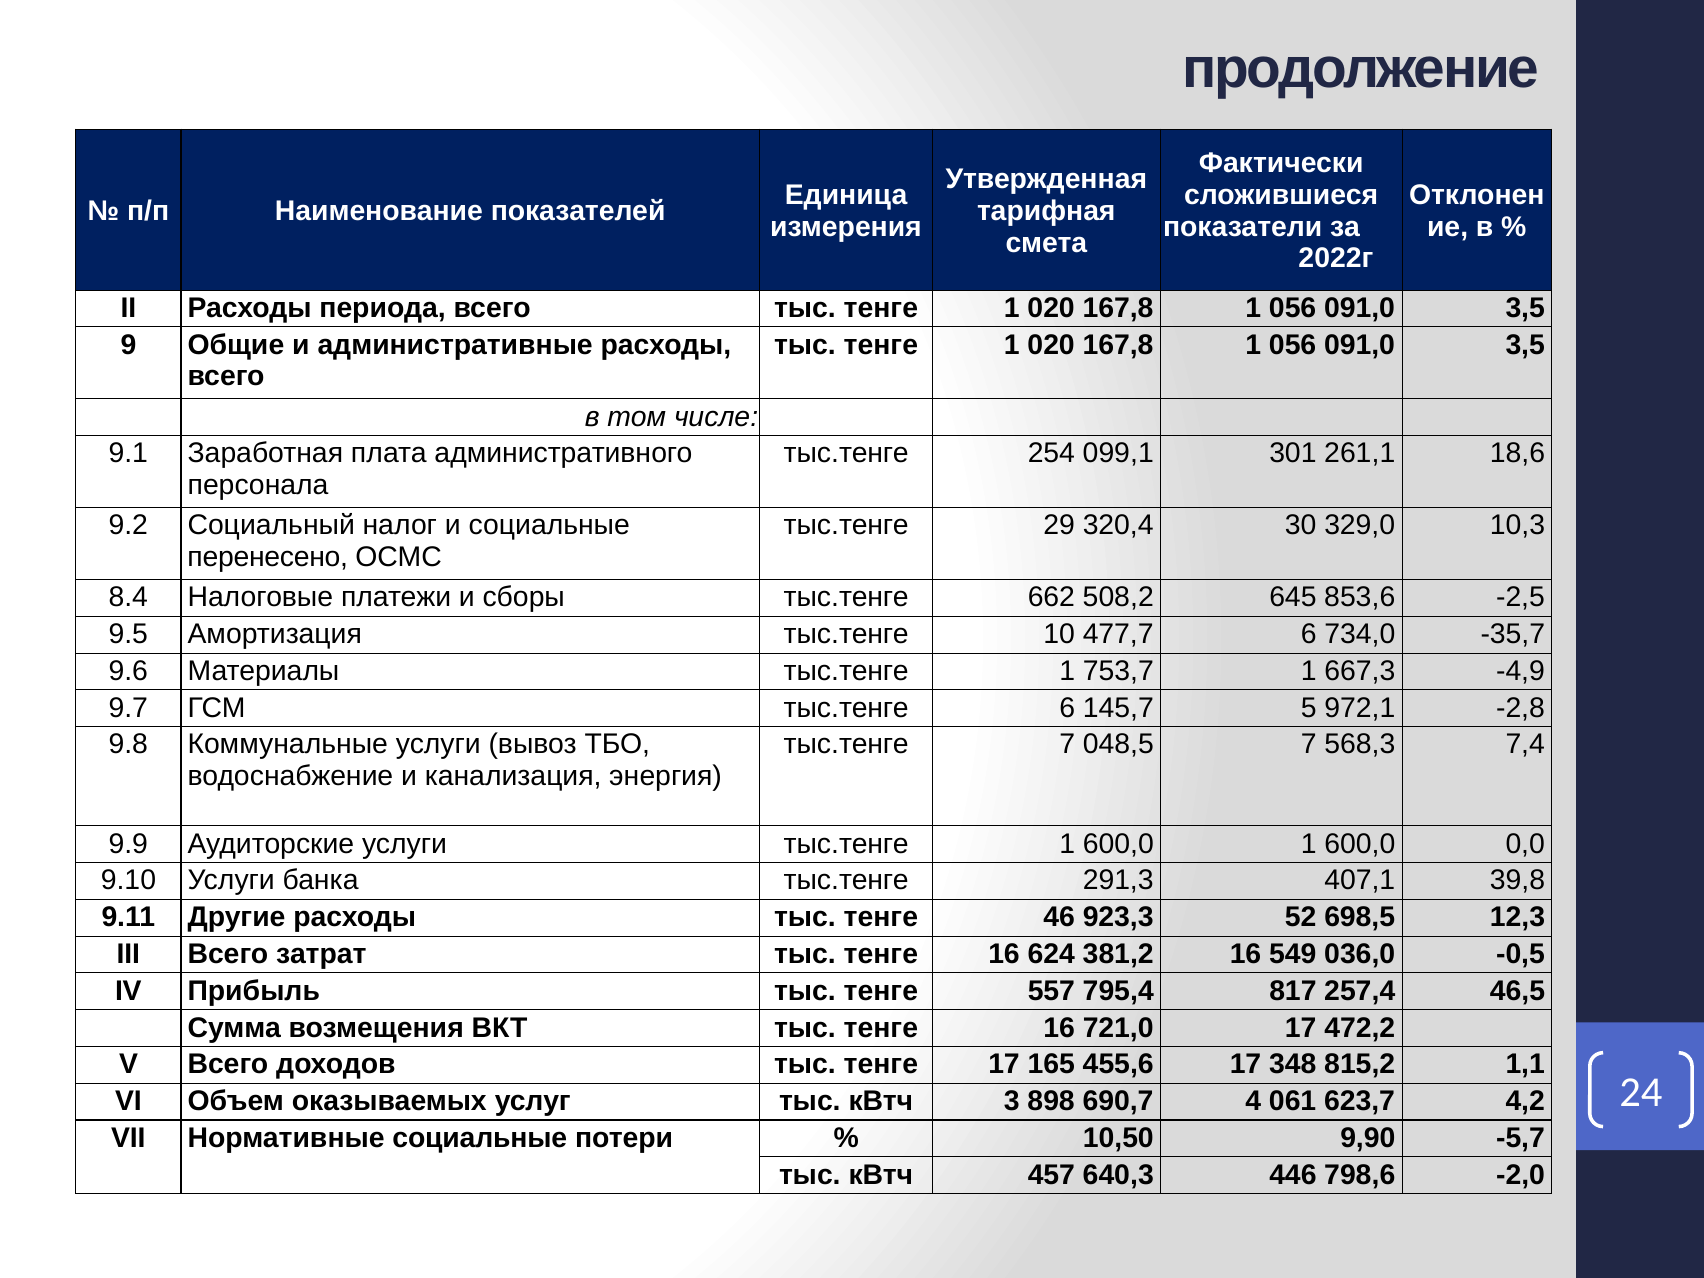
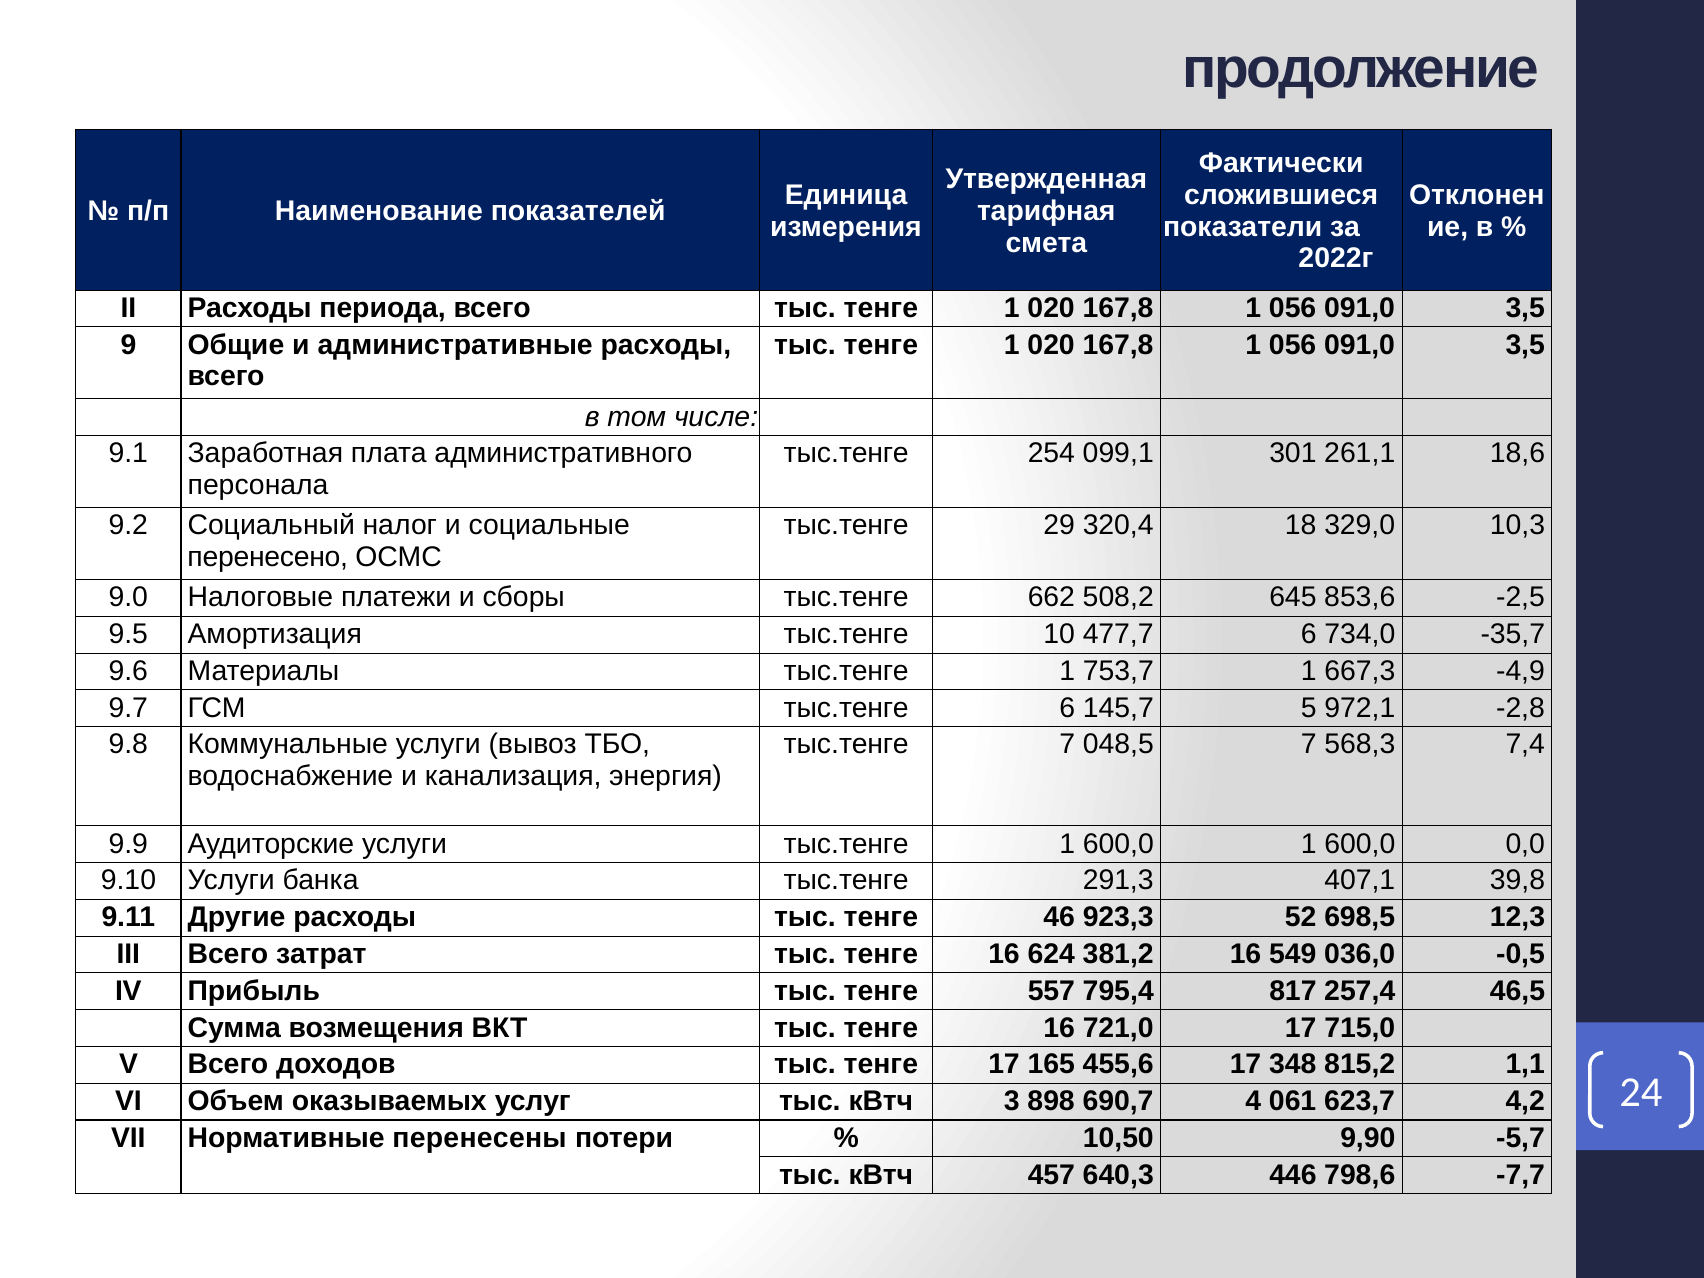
30: 30 -> 18 (1301, 526)
8.4: 8.4 -> 9.0 (128, 598)
472,2: 472,2 -> 715,0 (1360, 1028)
Нормативные социальные: социальные -> перенесены (480, 1138)
-2,0: -2,0 -> -7,7 (1521, 1175)
